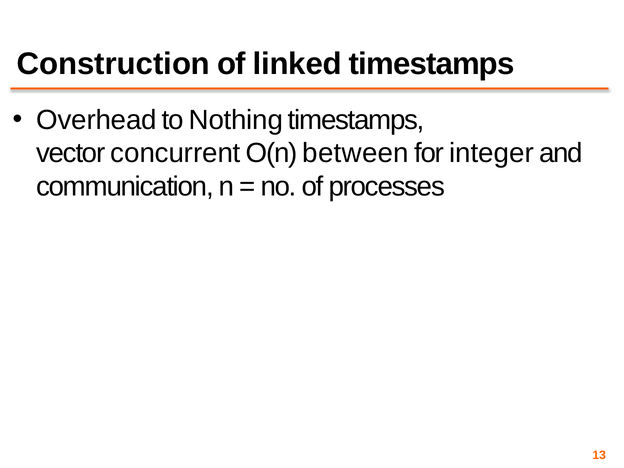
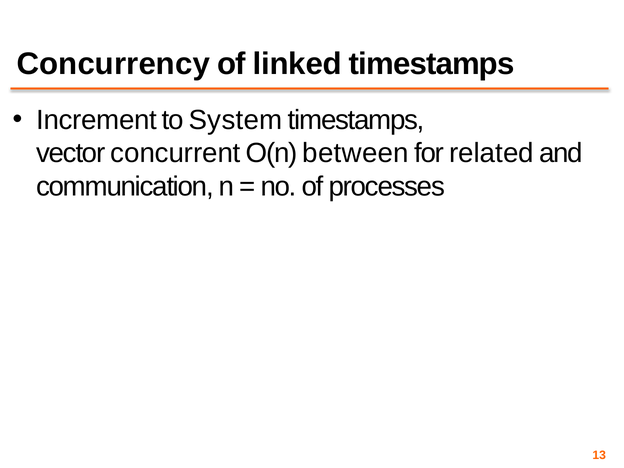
Construction: Construction -> Concurrency (113, 64)
Overhead: Overhead -> Increment (97, 120)
Nothing: Nothing -> System (236, 120)
integer: integer -> related (491, 153)
